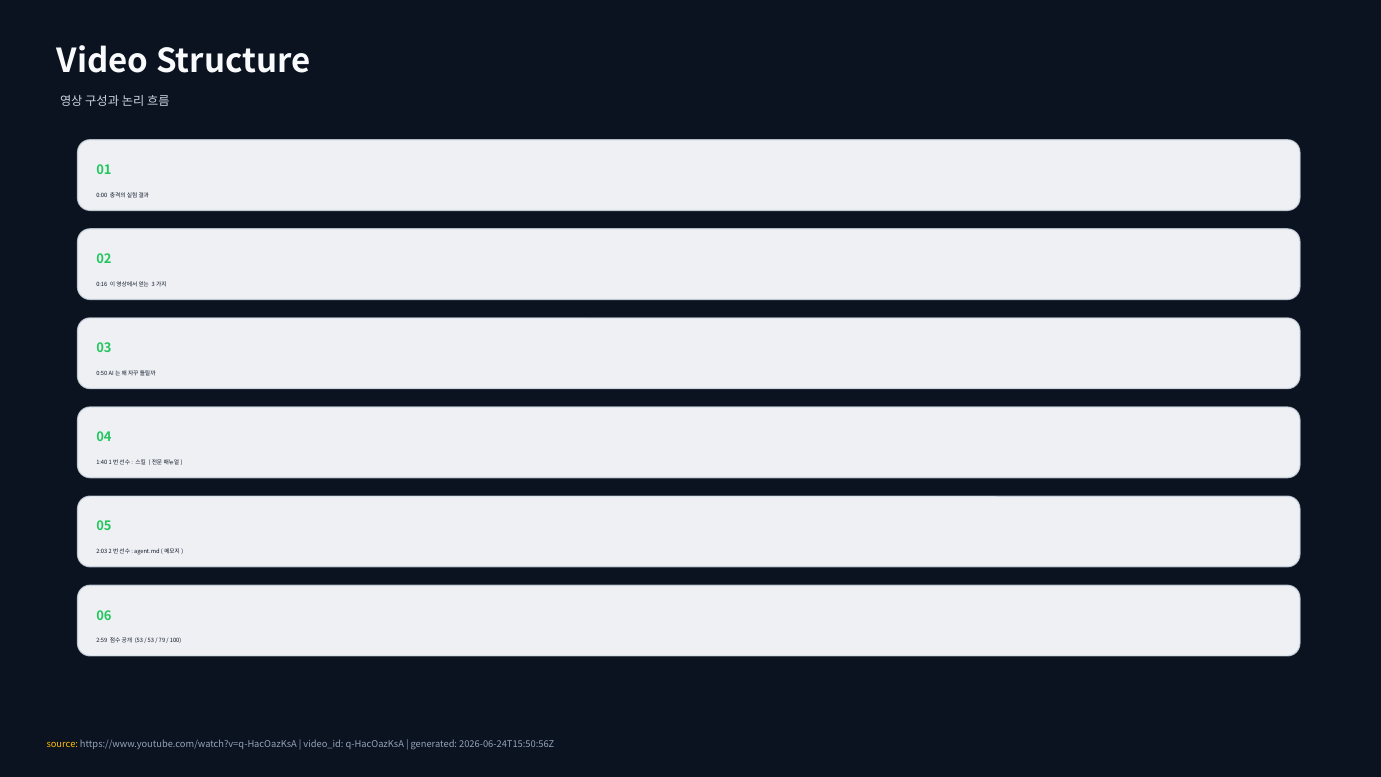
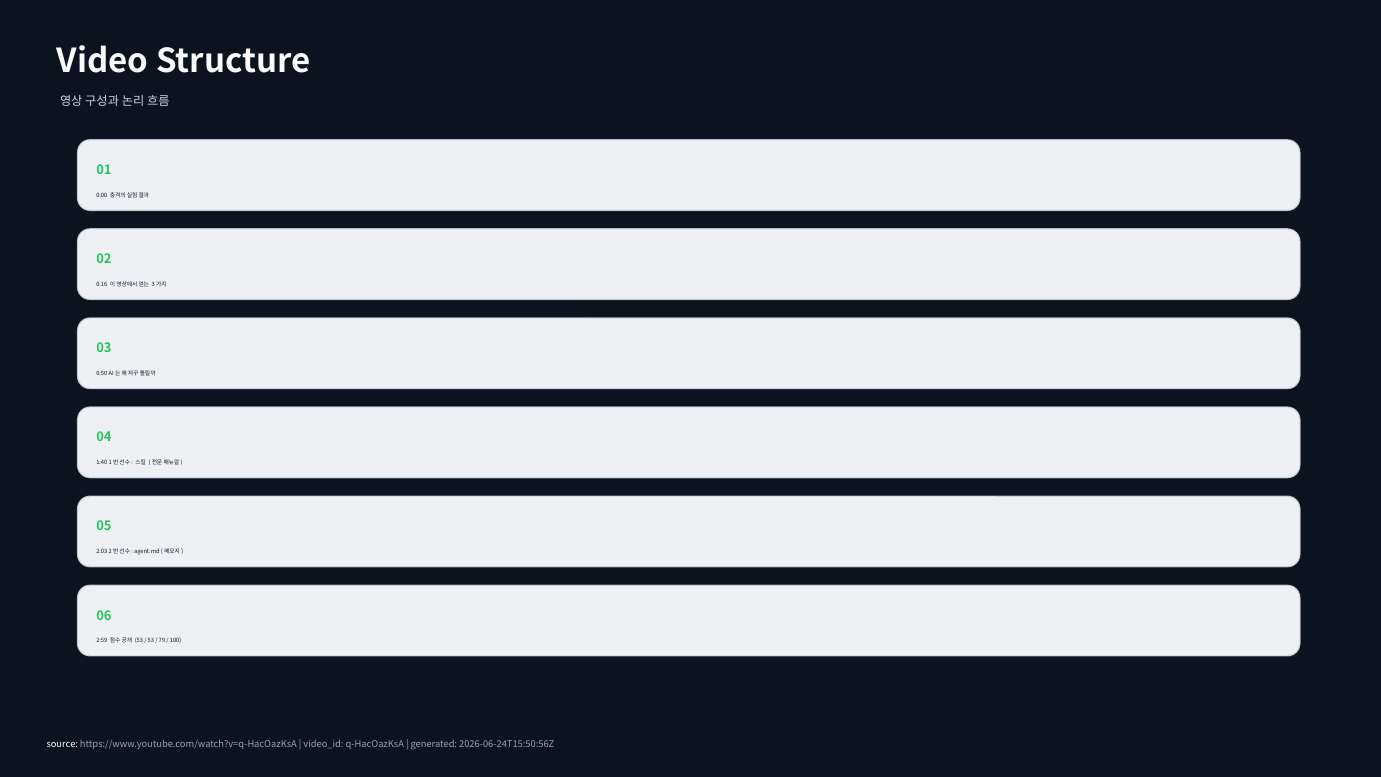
source colour: yellow -> white (62, 744)
